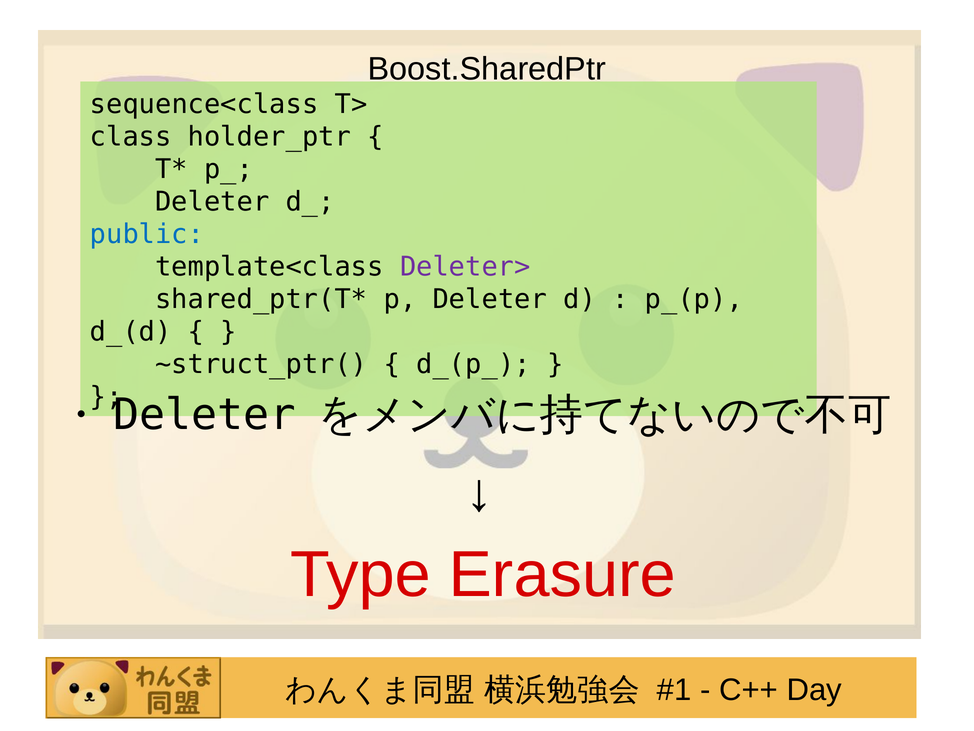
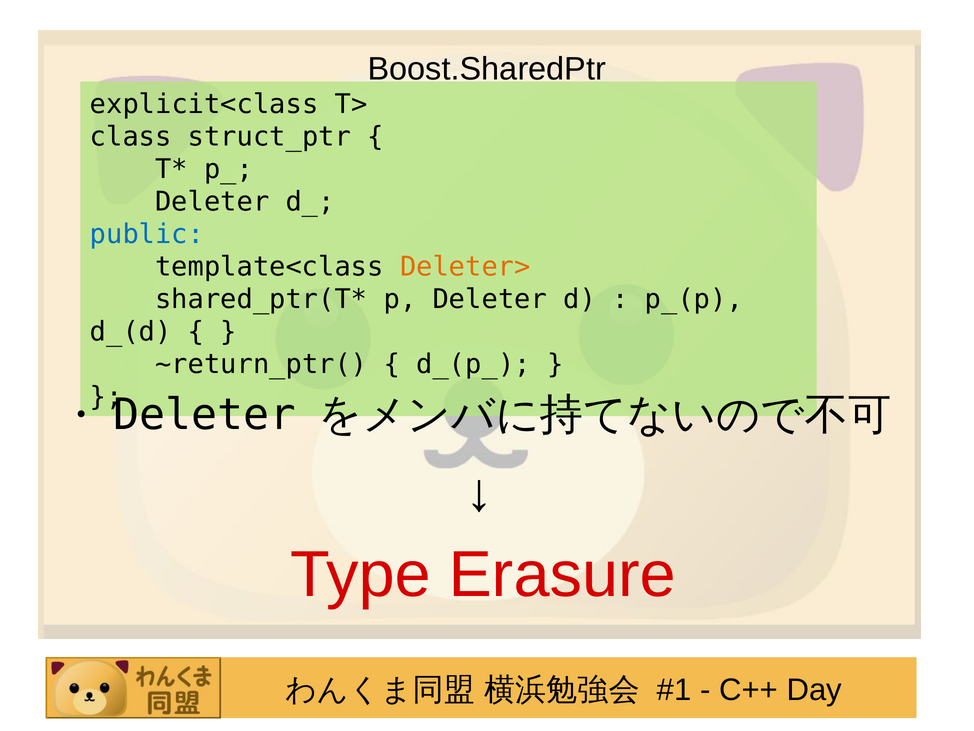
sequence<class: sequence<class -> explicit<class (204, 104)
holder_ptr: holder_ptr -> struct_ptr (269, 137)
Deleter> colour: purple -> orange (465, 267)
~struct_ptr(: ~struct_ptr( -> ~return_ptr( (261, 364)
